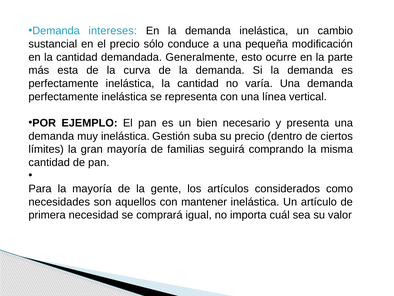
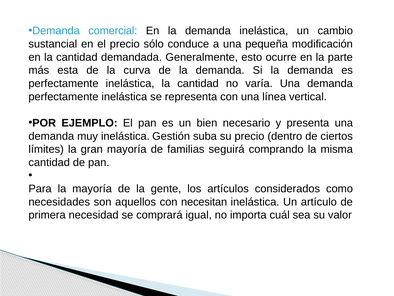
intereses: intereses -> comercial (113, 31)
mantener: mantener -> necesitan (204, 202)
